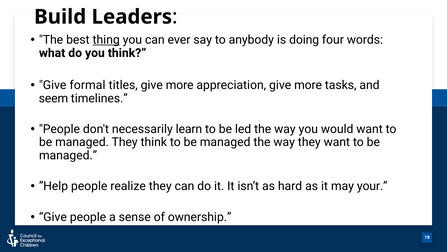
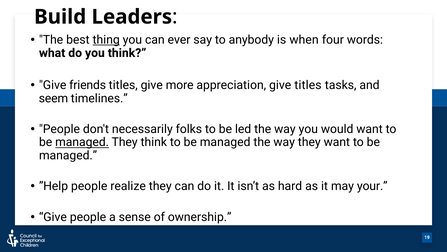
doing: doing -> when (304, 40)
formal: formal -> friends (88, 85)
appreciation give more: more -> titles (308, 85)
learn: learn -> folks (189, 129)
managed underline: none -> present (82, 142)
